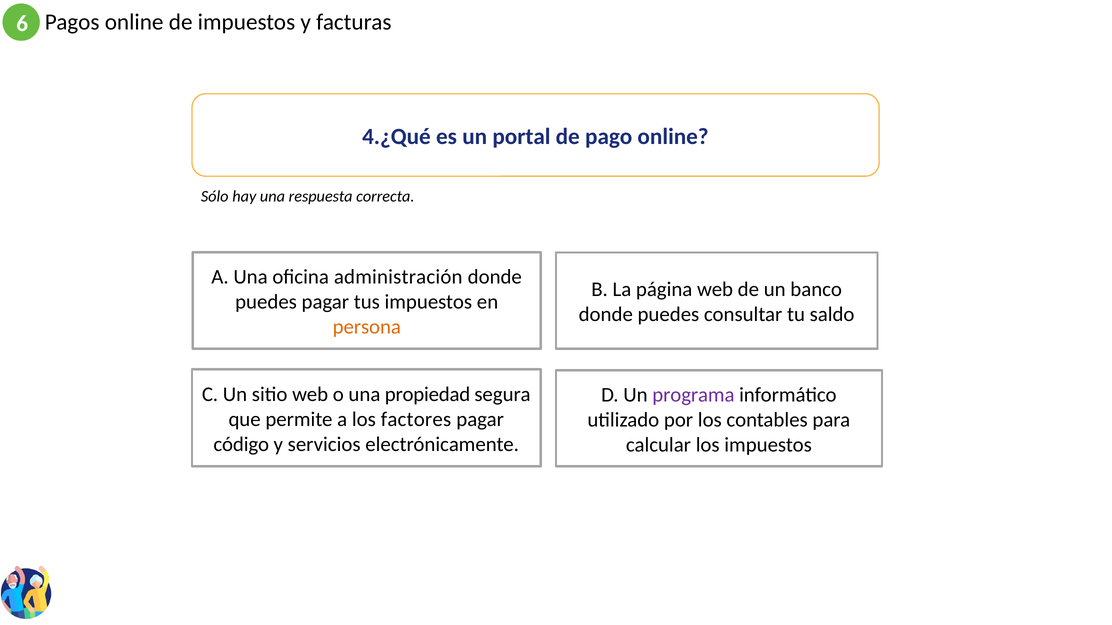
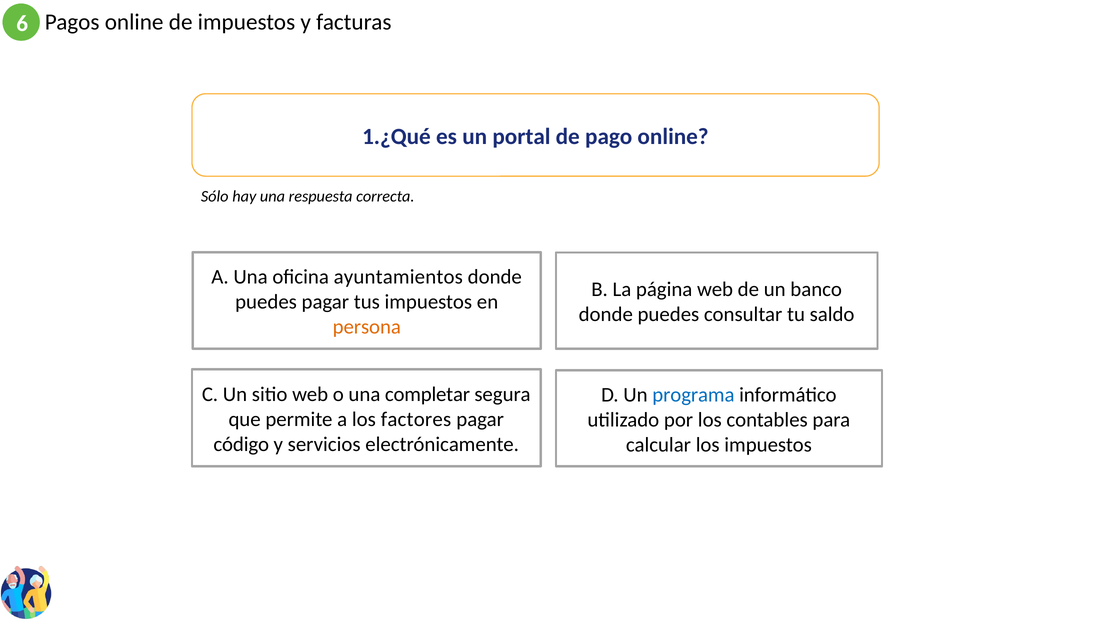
4.¿Qué: 4.¿Qué -> 1.¿Qué (396, 137)
administración: administración -> ayuntamientos (398, 277)
propiedad: propiedad -> completar (428, 394)
programa colour: purple -> blue (693, 395)
